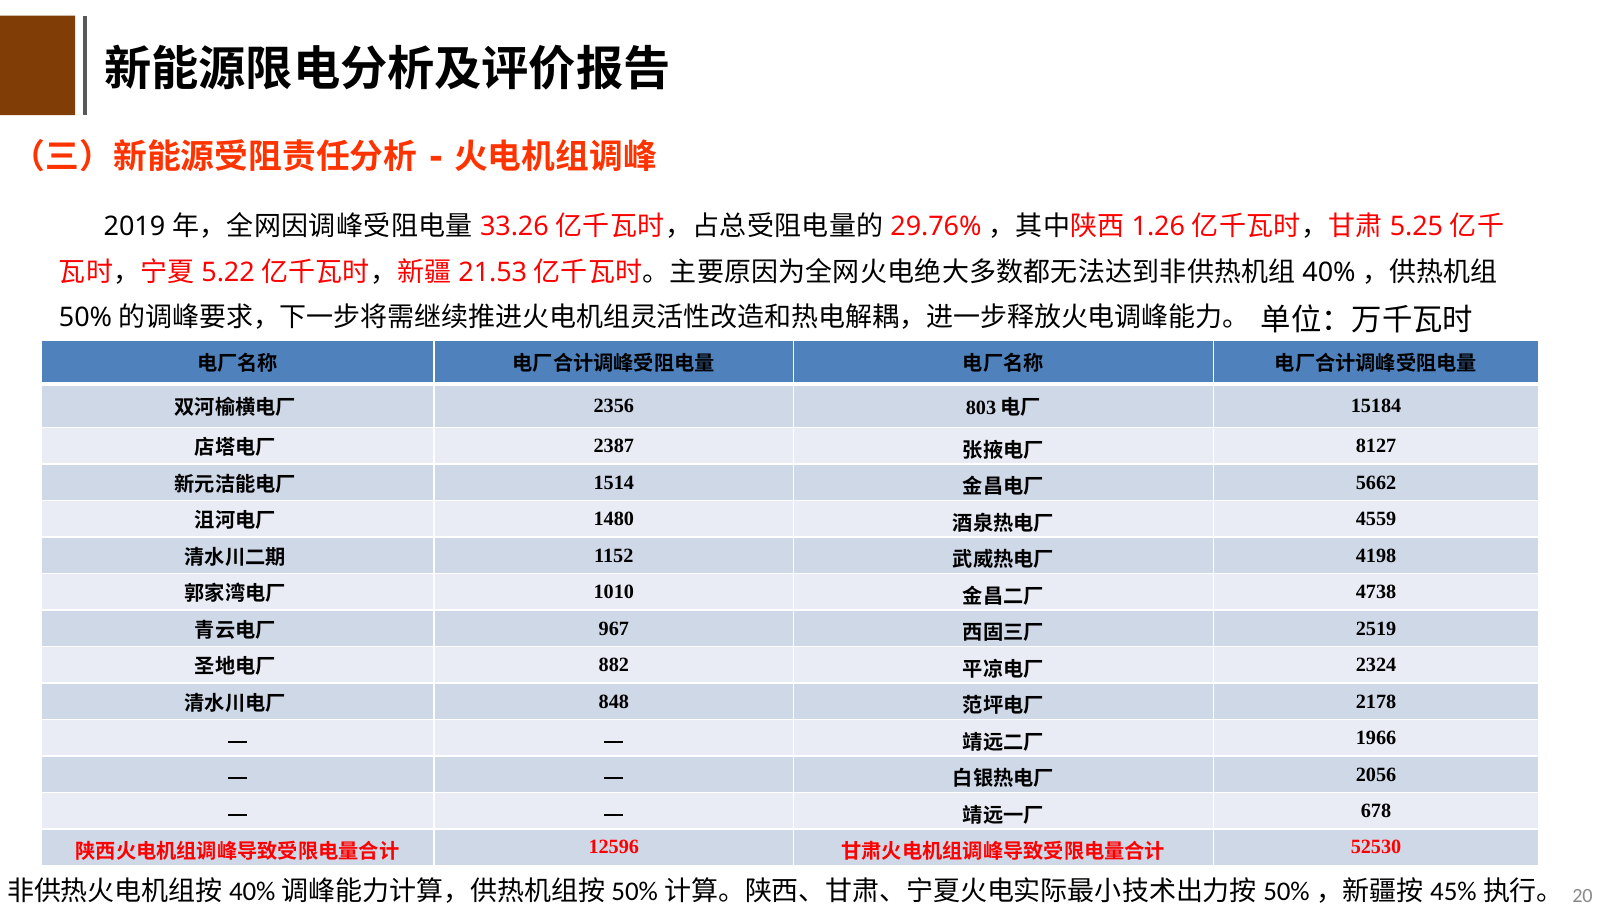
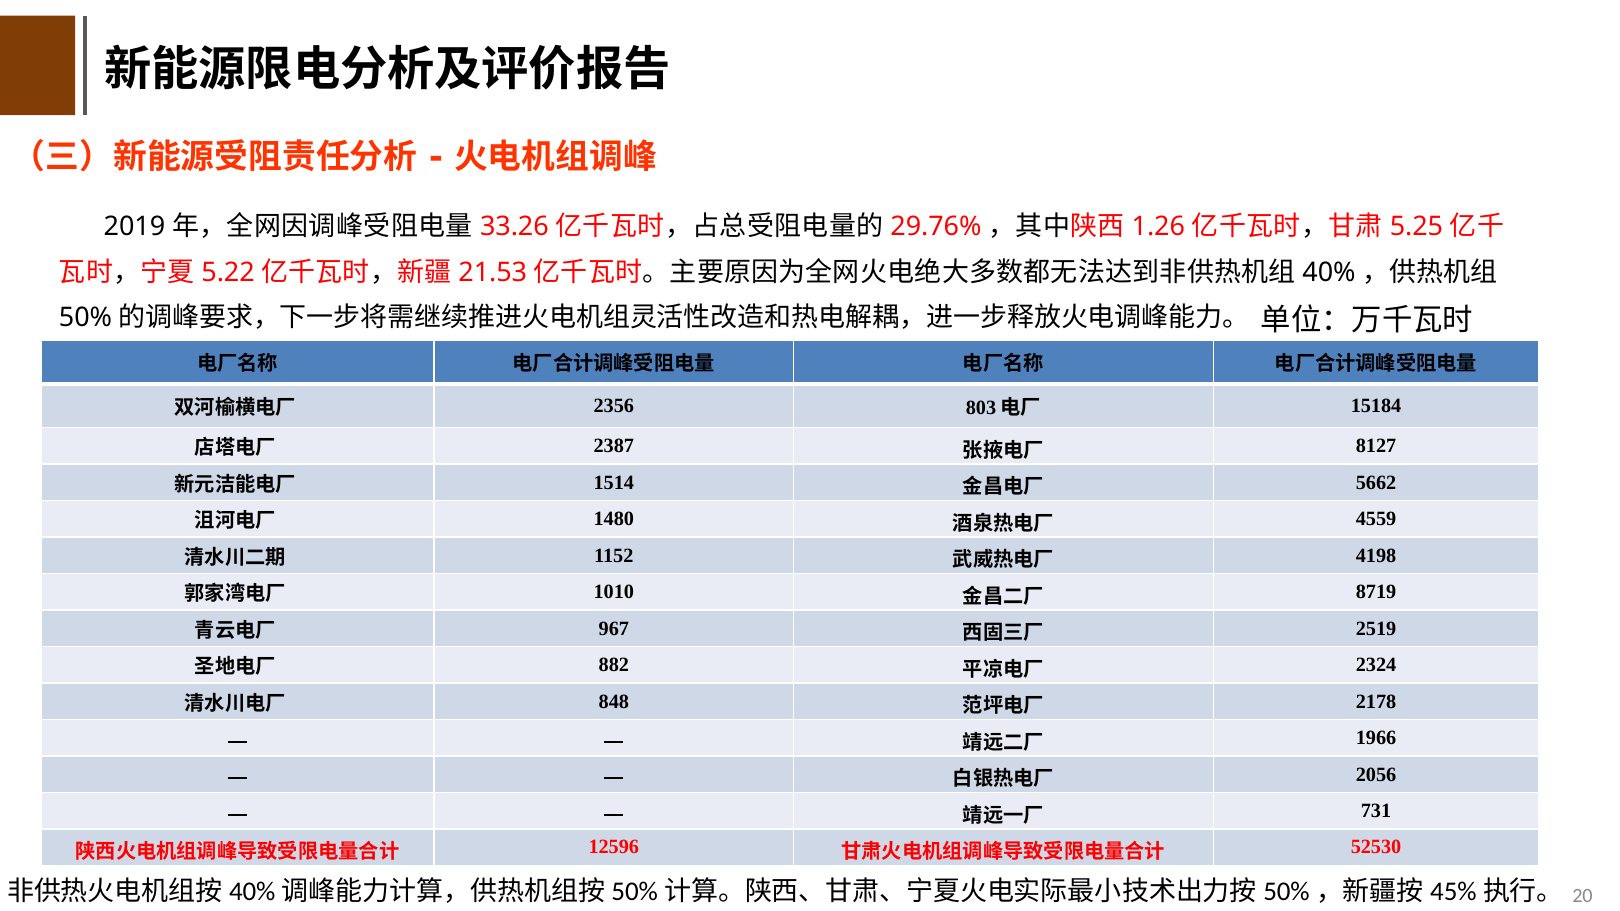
4738: 4738 -> 8719 (1376, 592)
678: 678 -> 731 (1376, 811)
